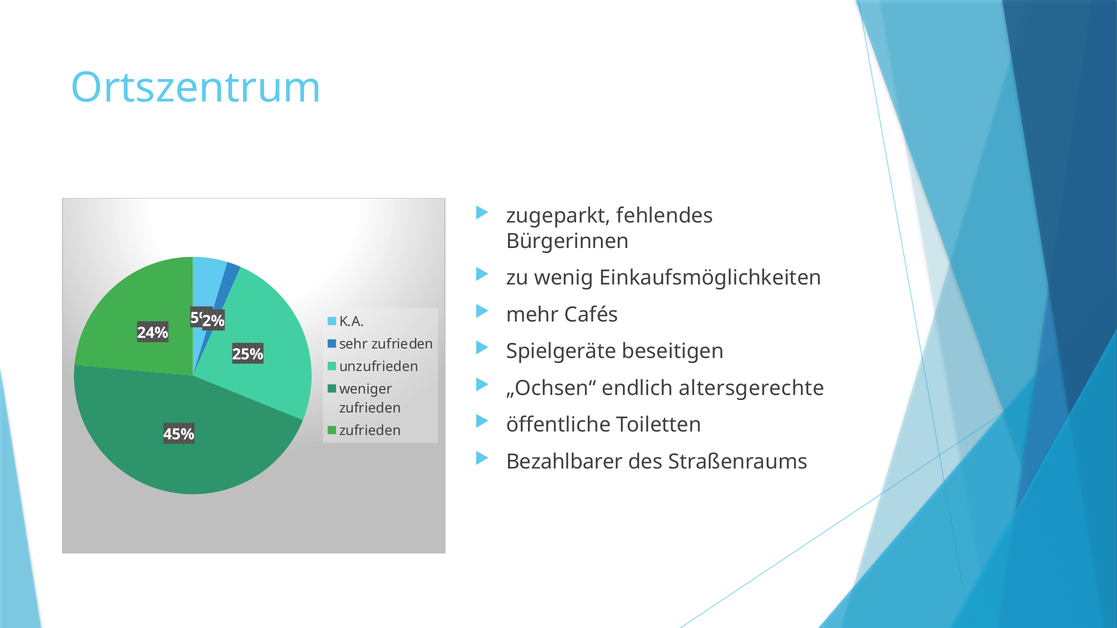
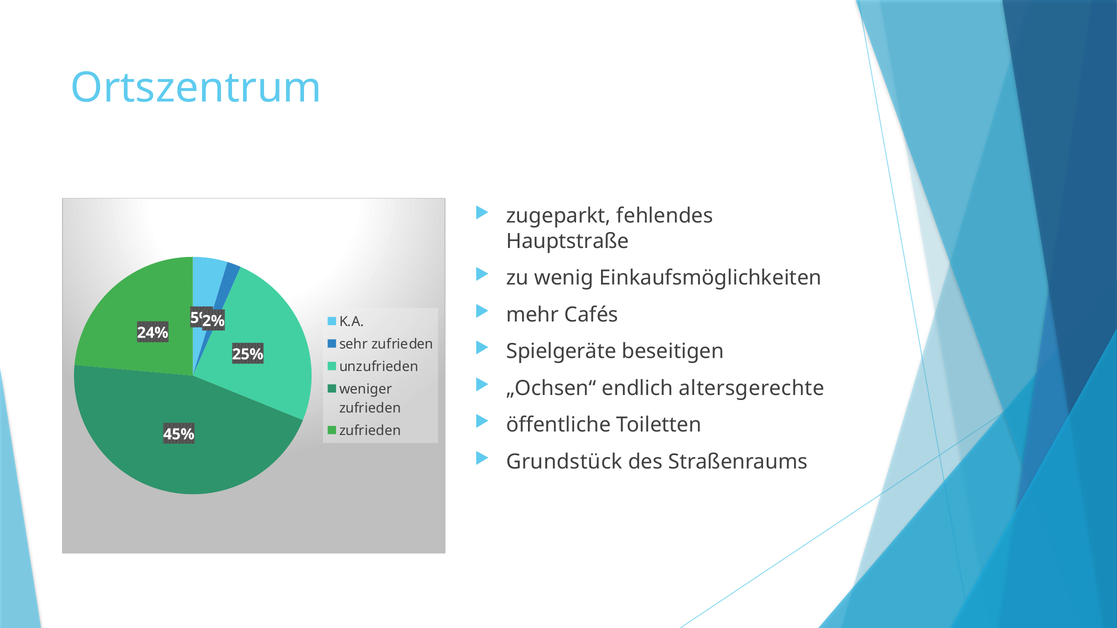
Bürgerinnen: Bürgerinnen -> Hauptstraße (568, 241)
Bezahlbarer: Bezahlbarer -> Grundstück (564, 462)
